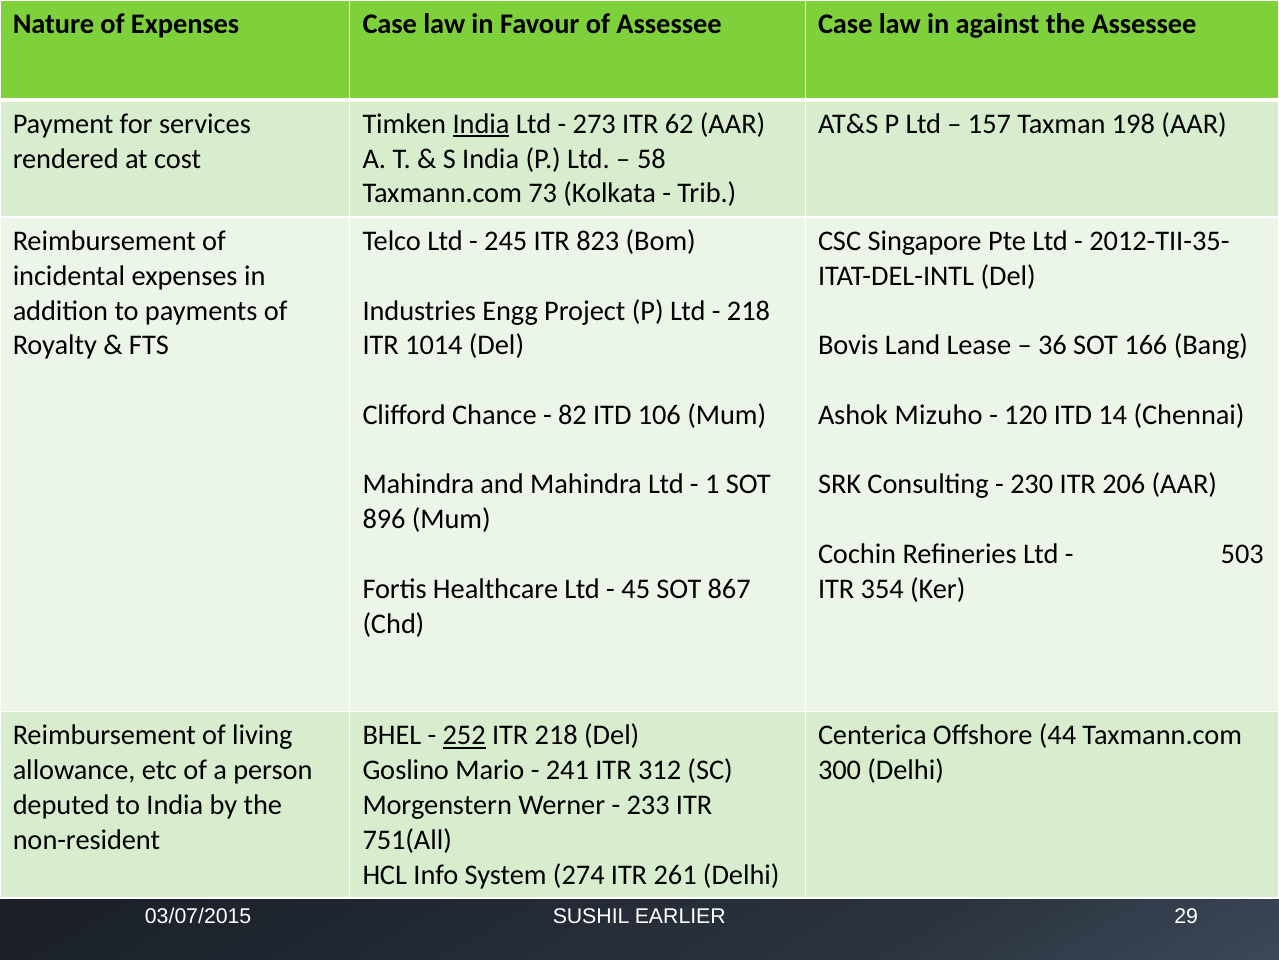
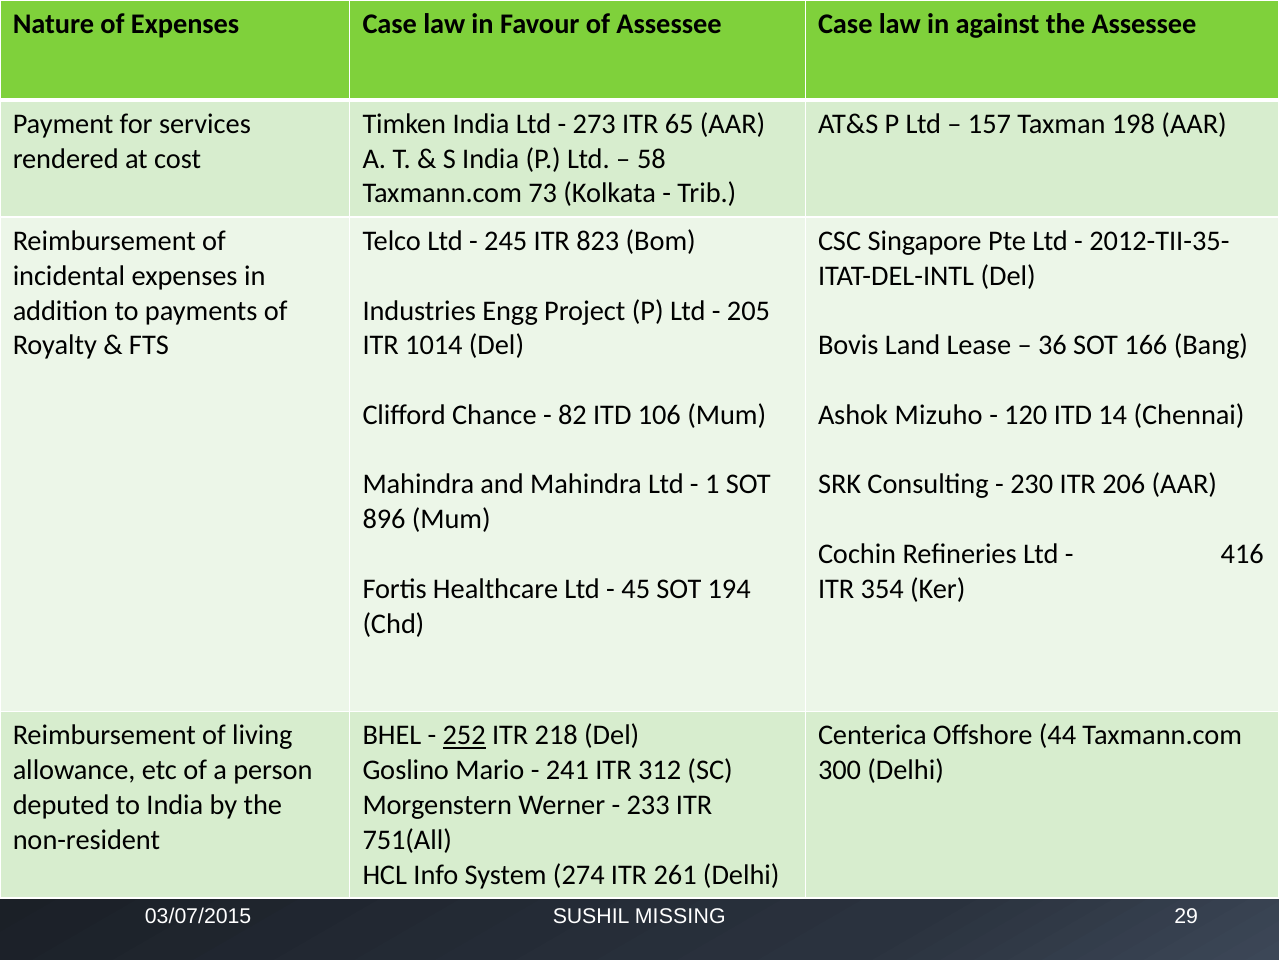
India underline: present -> none (481, 124)
62: 62 -> 65 (679, 124)
218: 218 -> 205 (748, 310)
503: 503 -> 416 (1242, 554)
867: 867 -> 194 (729, 588)
EARLIER: EARLIER -> MISSING (680, 916)
